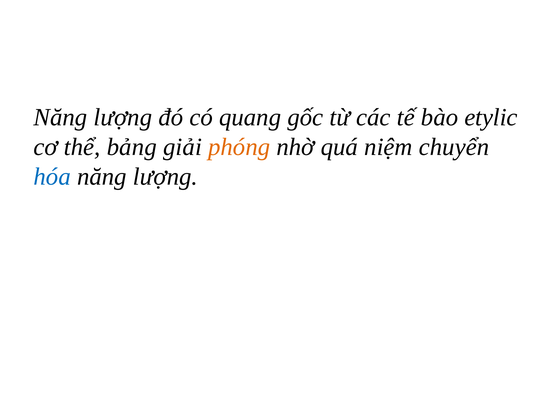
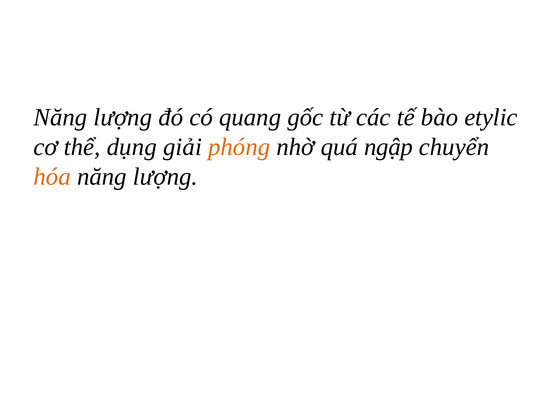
bảng: bảng -> dụng (132, 147)
niệm: niệm -> ngập (389, 147)
hóa colour: blue -> orange (52, 177)
